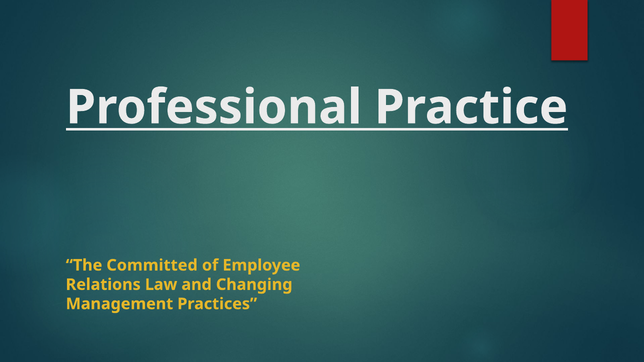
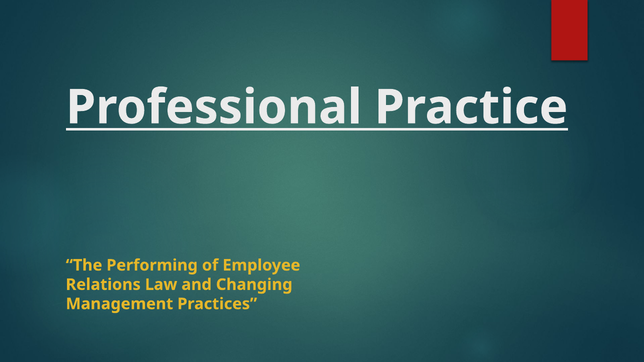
Committed: Committed -> Performing (152, 265)
